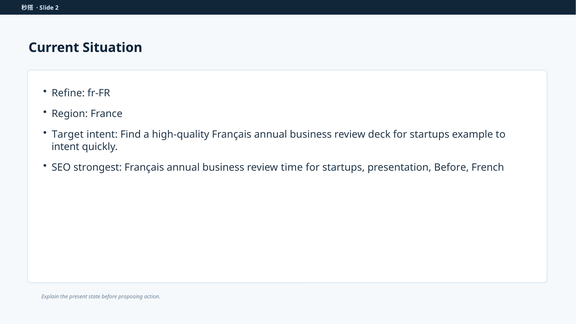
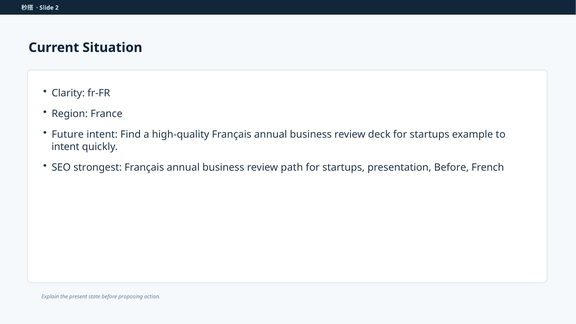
Refine: Refine -> Clarity (68, 93)
Target: Target -> Future (68, 135)
time: time -> path (292, 167)
